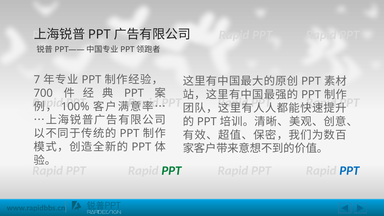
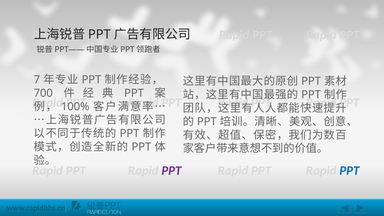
PPT colour: green -> purple (171, 171)
